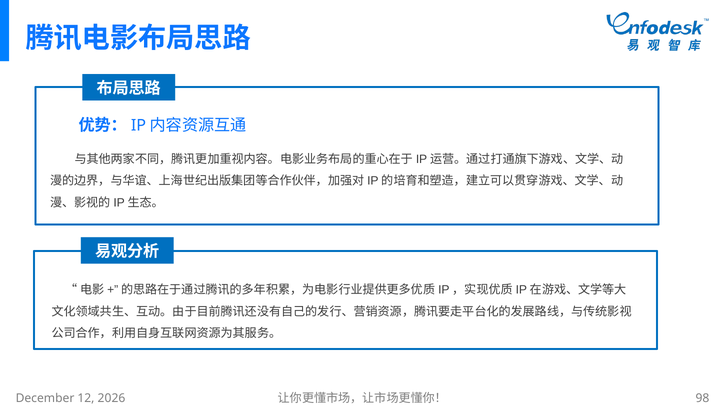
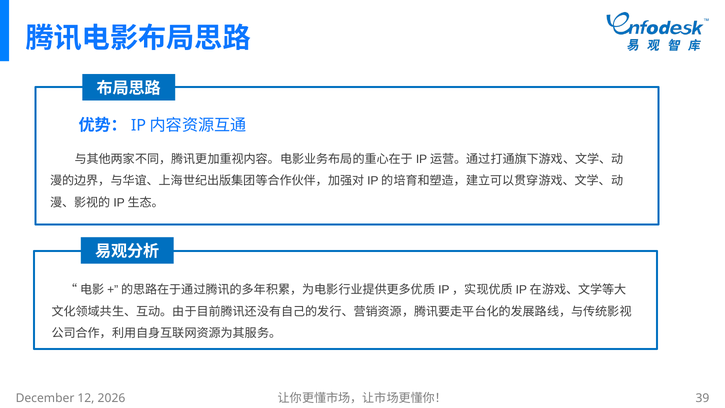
98: 98 -> 39 (702, 398)
